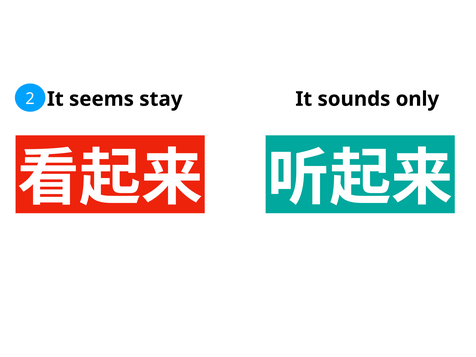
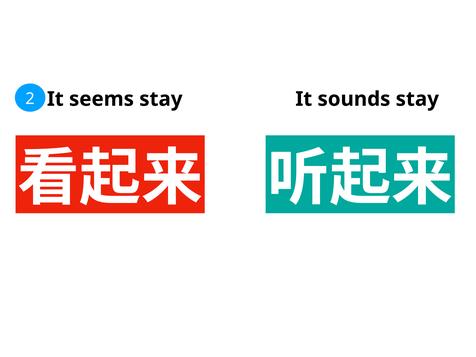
sounds only: only -> stay (417, 99)
